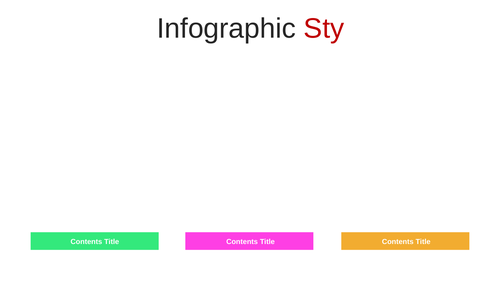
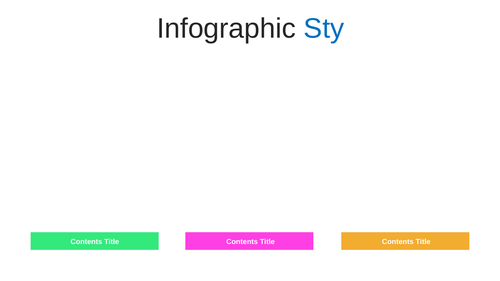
Sty colour: red -> blue (324, 29)
